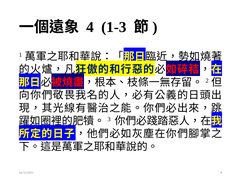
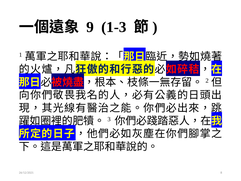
4: 4 -> 9 (90, 27)
